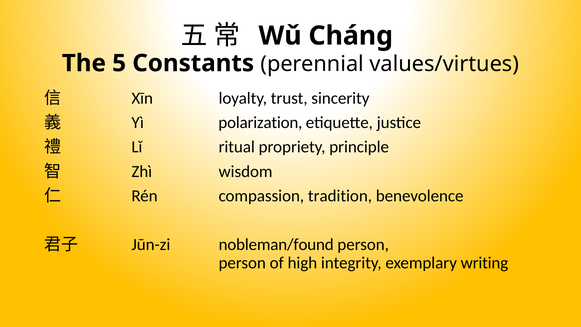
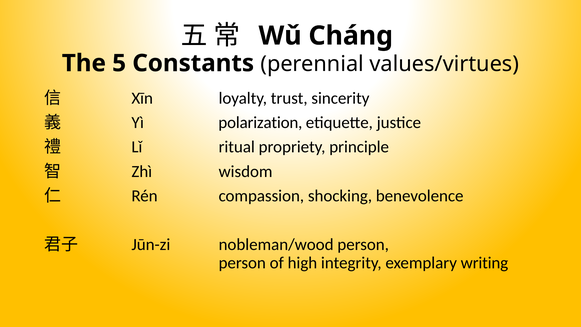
tradition: tradition -> shocking (340, 196)
nobleman/found: nobleman/found -> nobleman/wood (276, 244)
